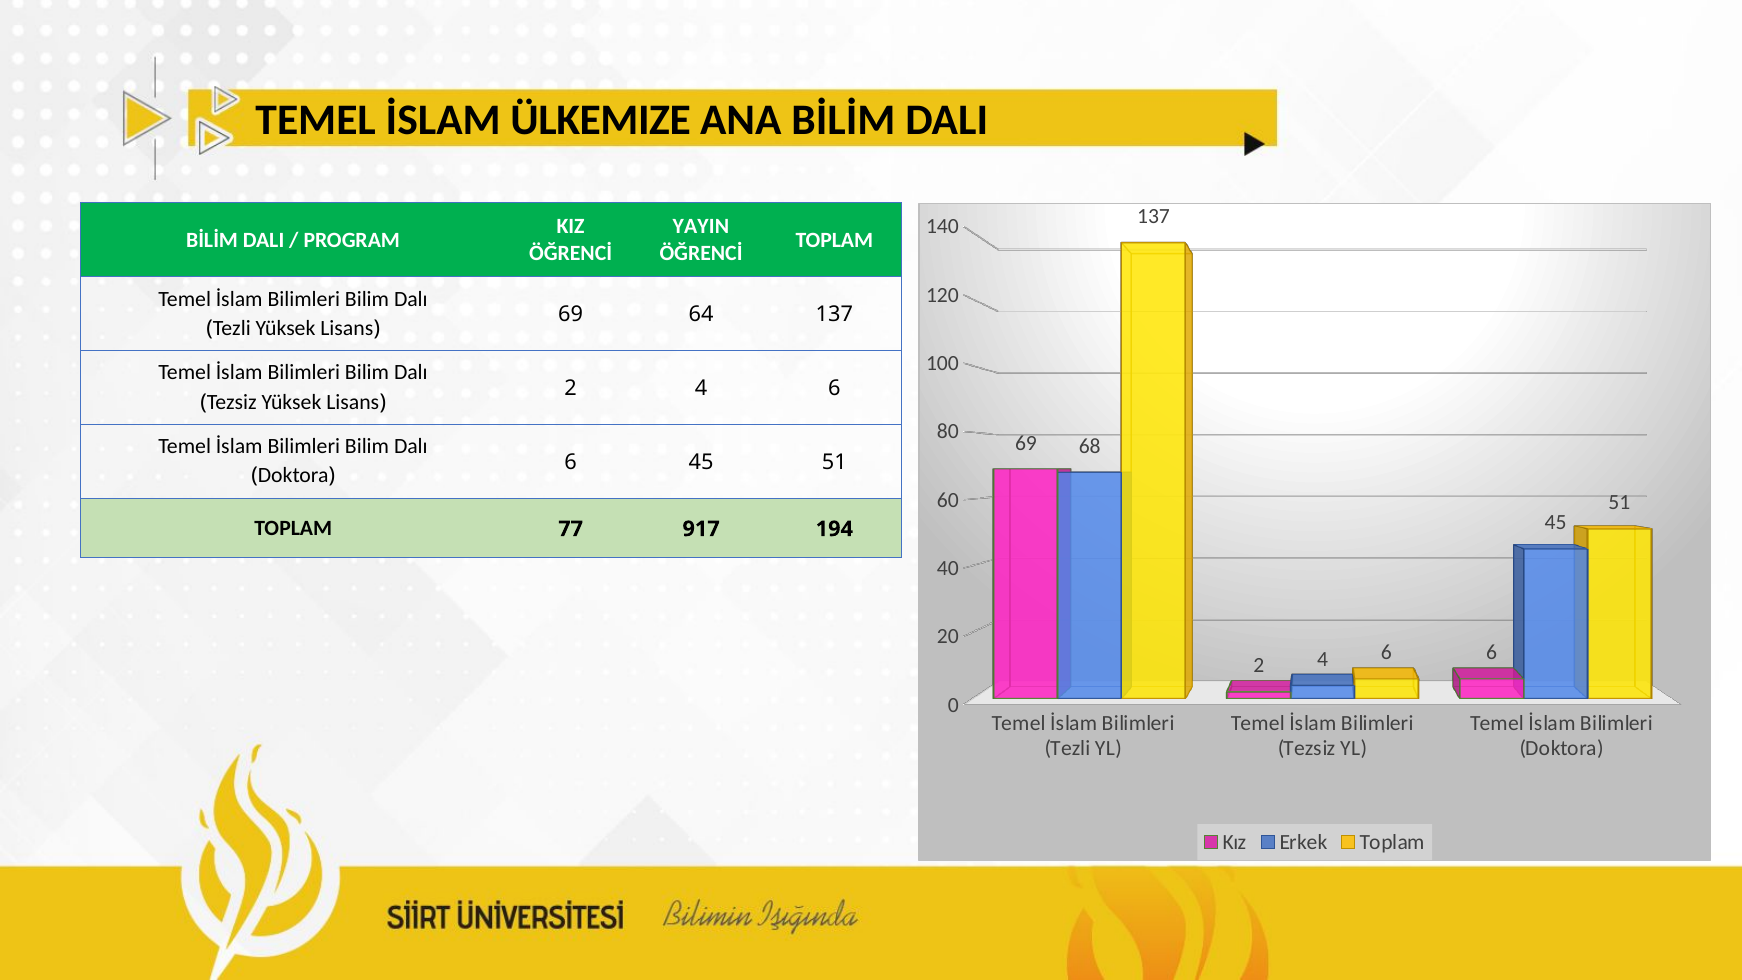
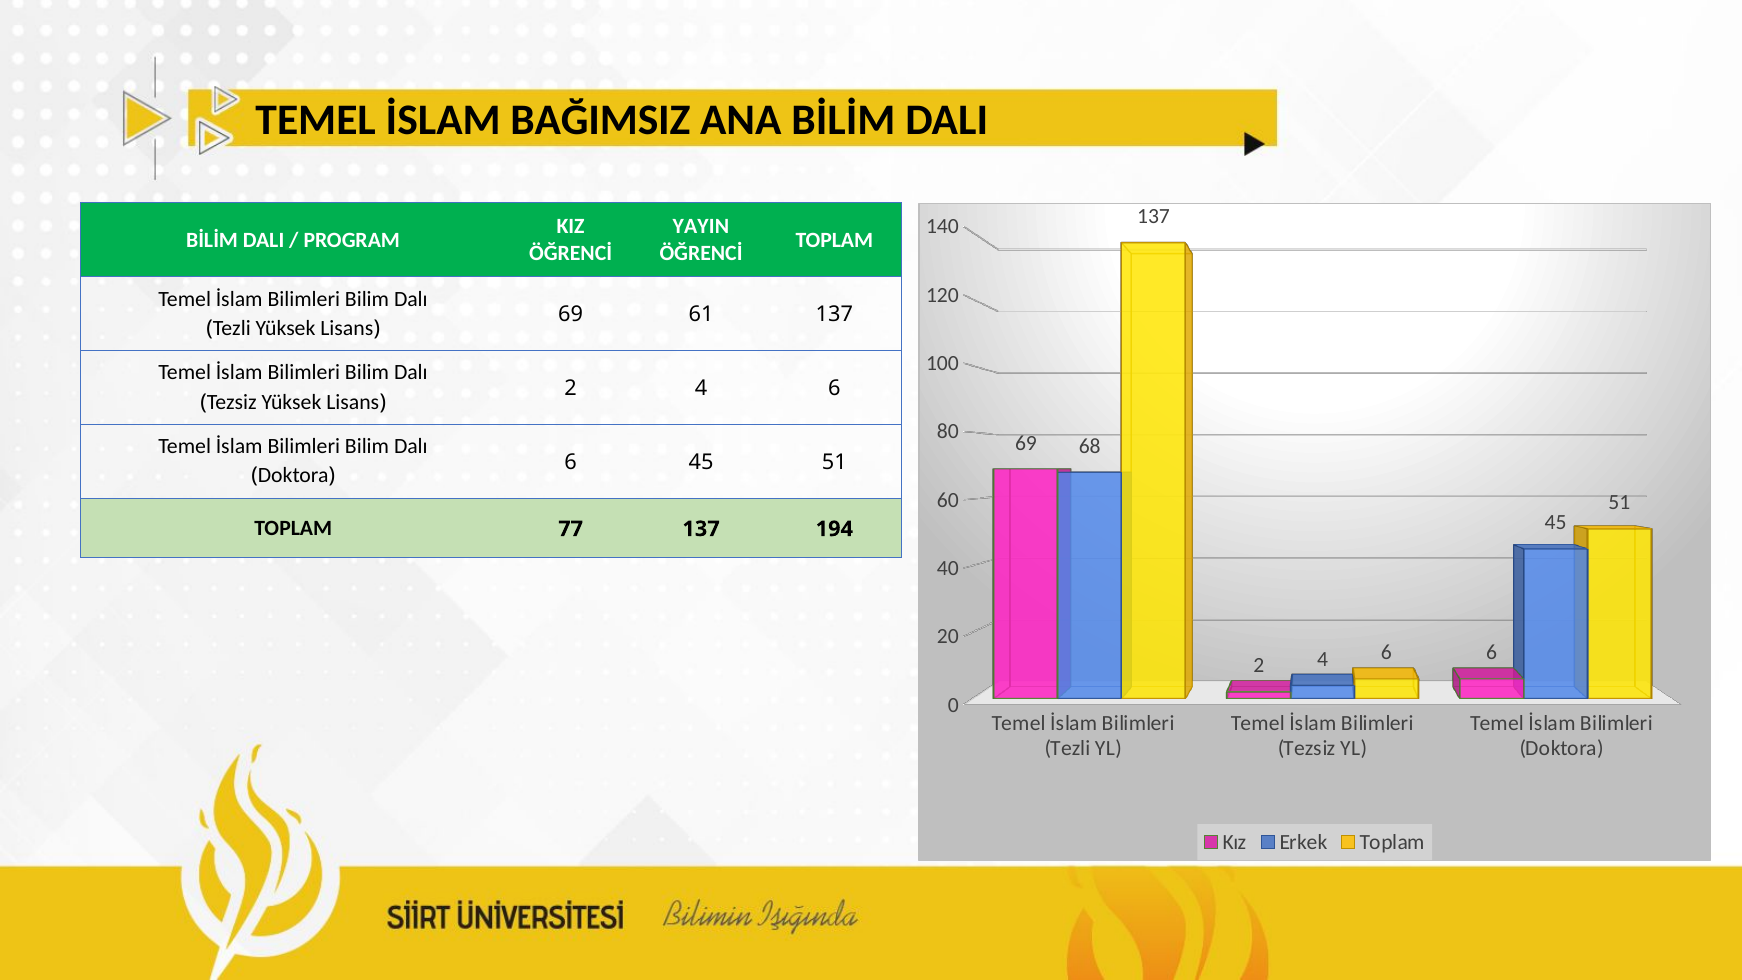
ÜLKEMIZE: ÜLKEMIZE -> BAĞIMSIZ (600, 120)
64: 64 -> 61 (701, 315)
77 917: 917 -> 137 (701, 529)
